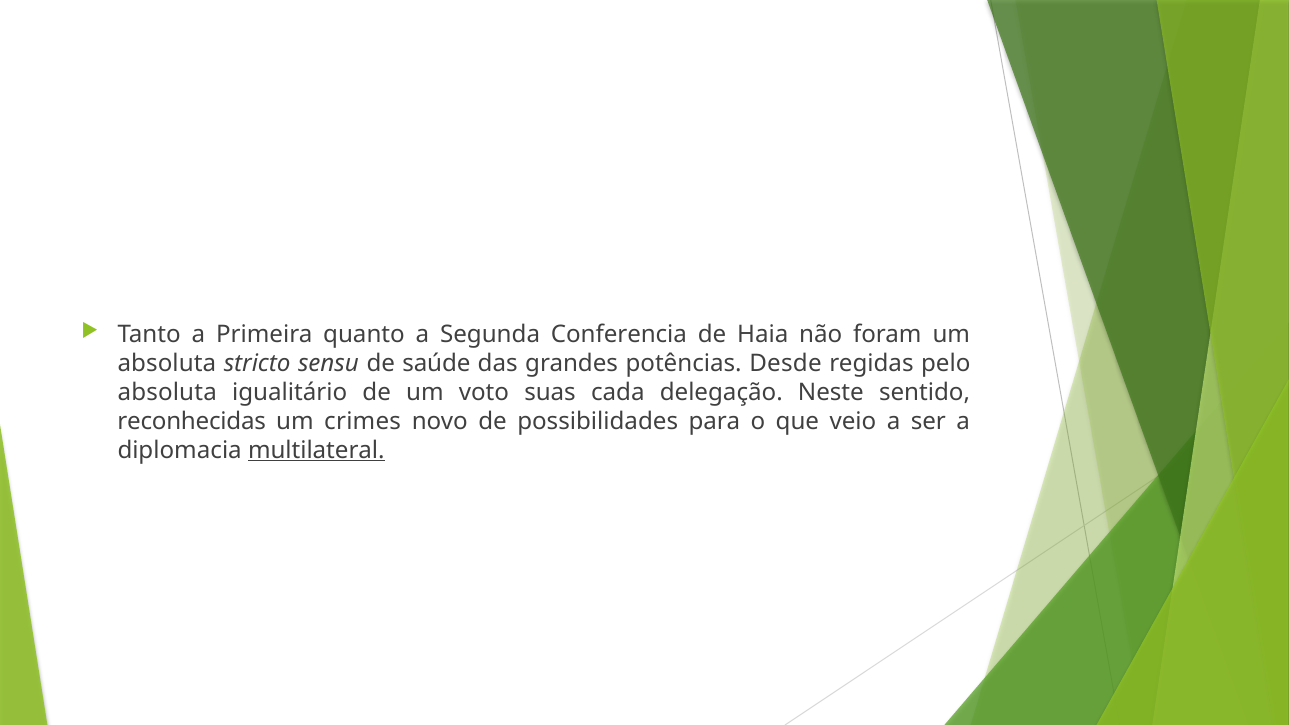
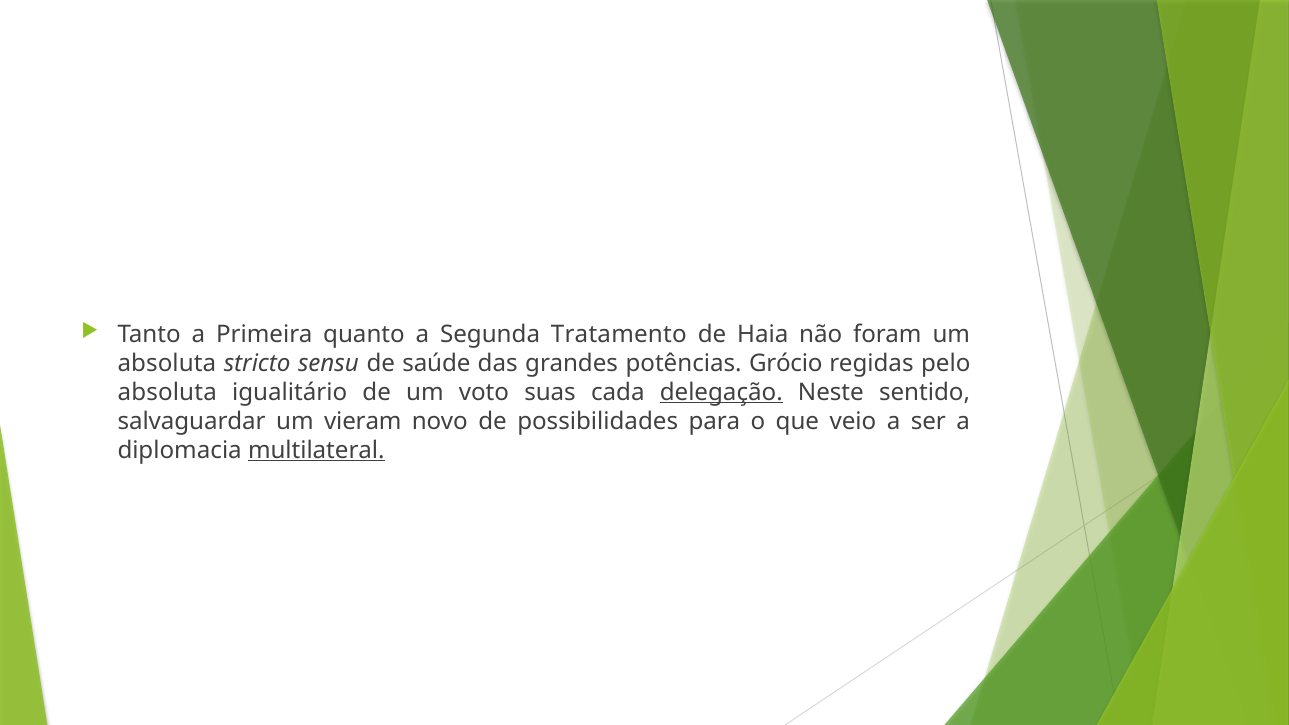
Conferencia: Conferencia -> Tratamento (619, 334)
Desde: Desde -> Grócio (786, 363)
delegação underline: none -> present (721, 392)
reconhecidas: reconhecidas -> salvaguardar (192, 421)
crimes: crimes -> vieram (363, 421)
